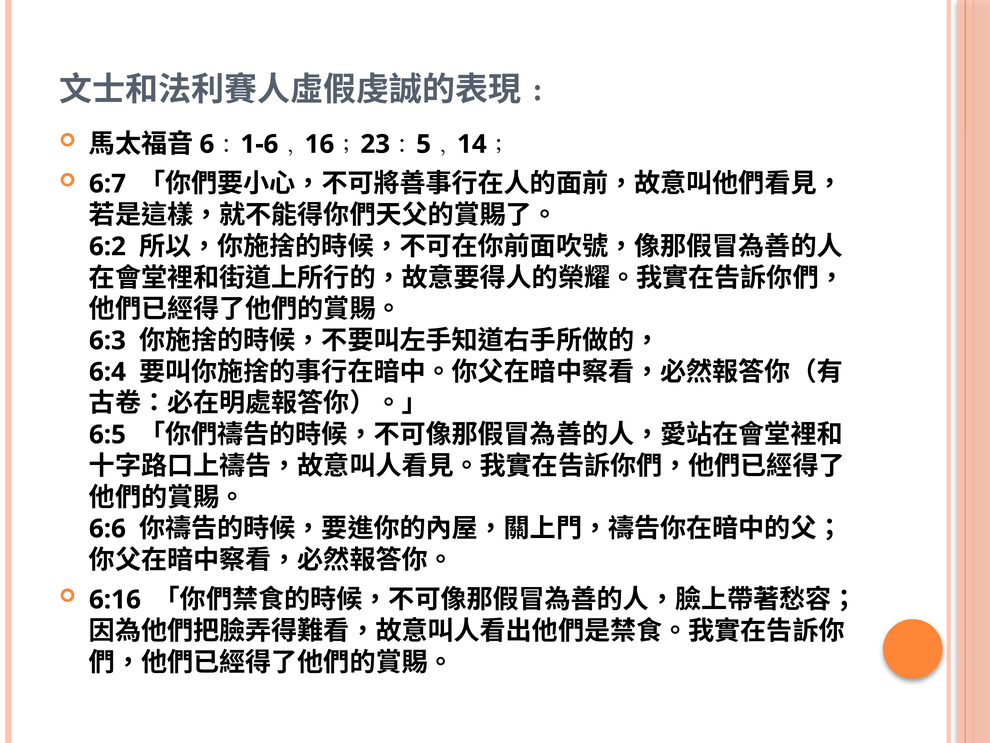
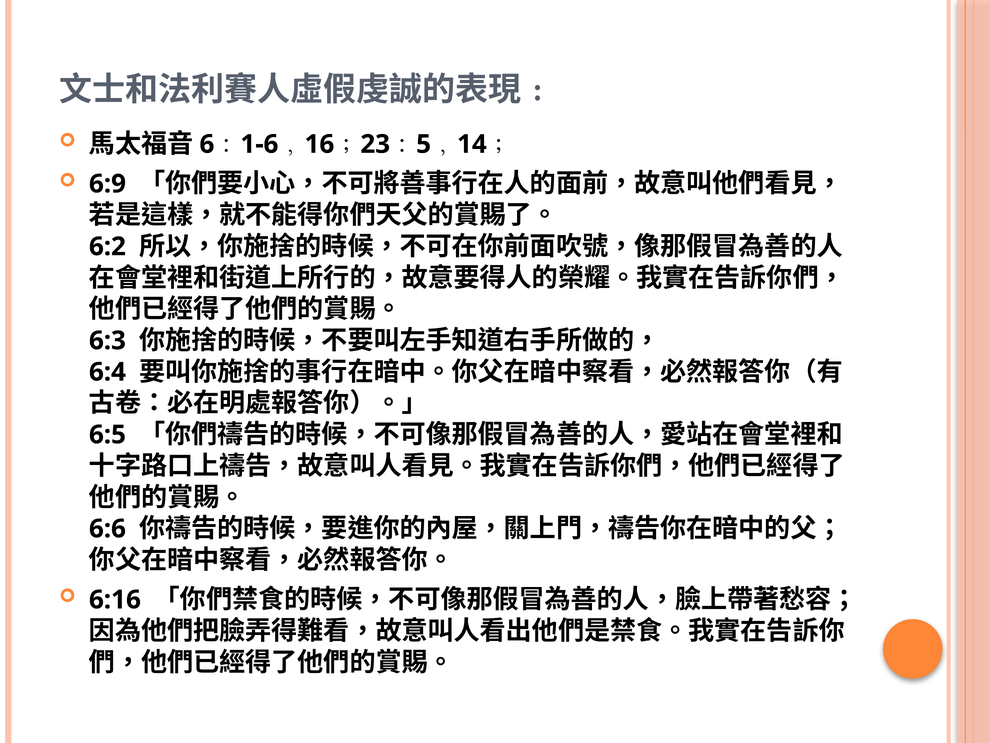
6:7: 6:7 -> 6:9 (107, 184)
